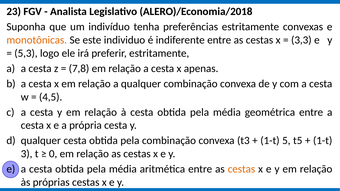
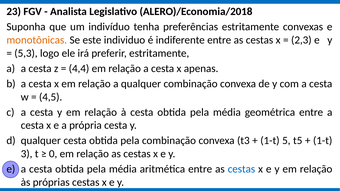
3,3: 3,3 -> 2,3 (301, 40)
7,8: 7,8 -> 4,4 (79, 69)
cestas colour: orange -> blue (241, 169)
